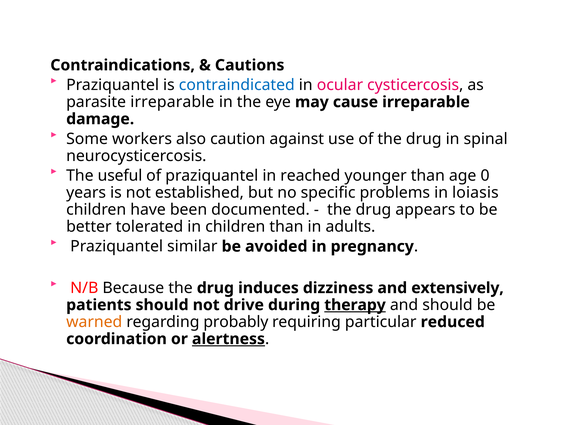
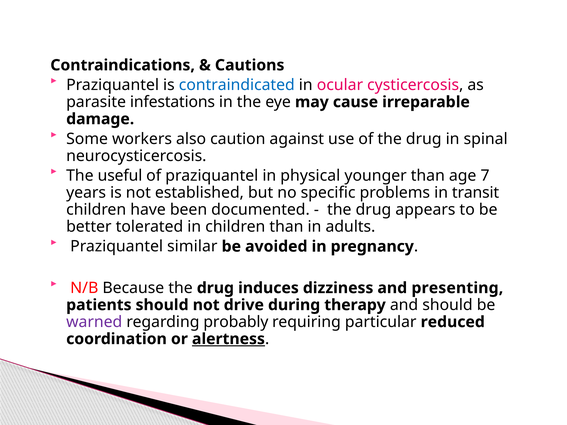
parasite irreparable: irreparable -> infestations (173, 102)
reached: reached -> physical (310, 176)
0: 0 -> 7 (485, 176)
loiasis: loiasis -> transit (476, 193)
extensively: extensively -> presenting (457, 288)
therapy underline: present -> none (355, 305)
warned colour: orange -> purple (94, 322)
